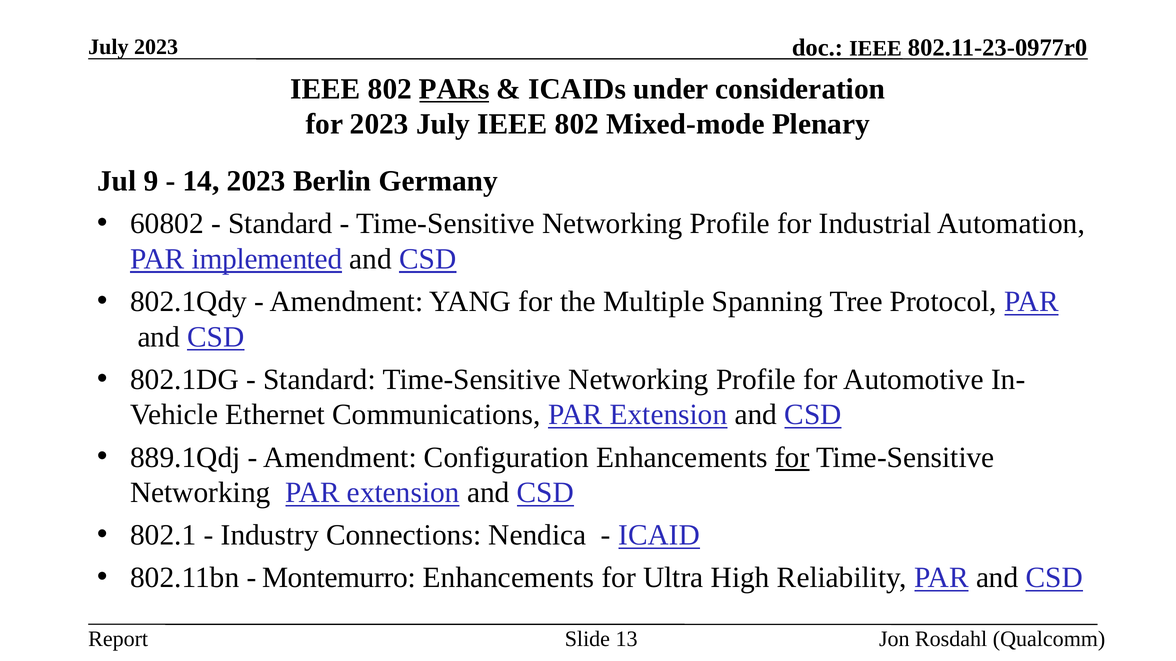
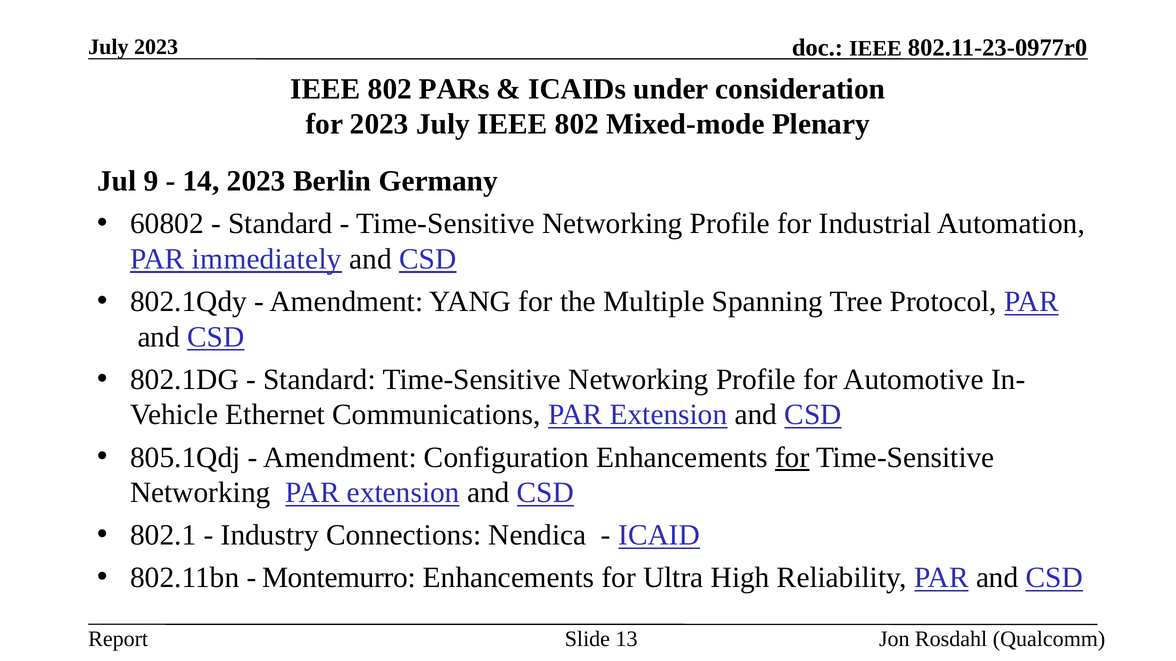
PARs underline: present -> none (454, 89)
implemented: implemented -> immediately (267, 259)
889.1Qdj: 889.1Qdj -> 805.1Qdj (185, 458)
